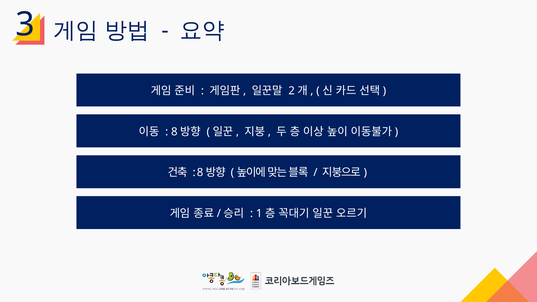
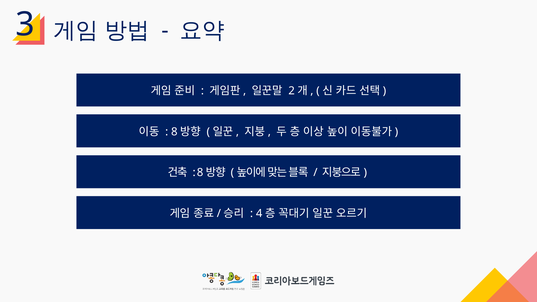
1: 1 -> 4 (259, 213)
